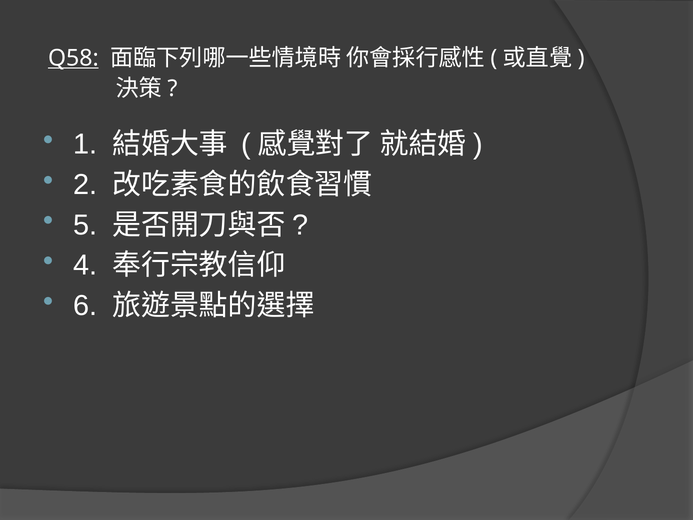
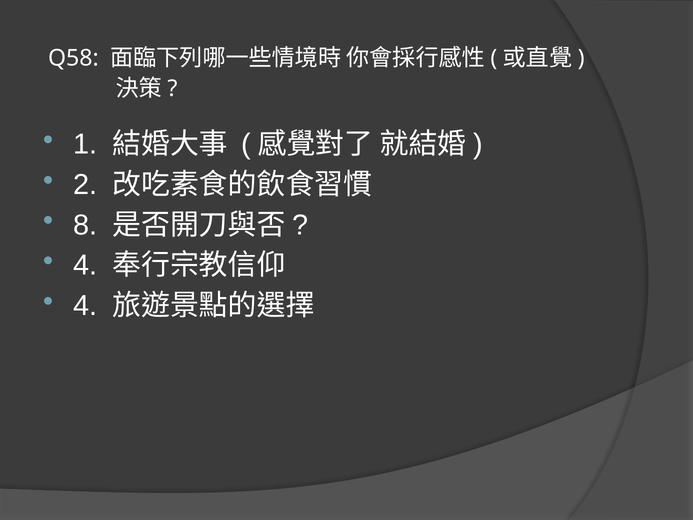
Q58 underline: present -> none (73, 58)
5: 5 -> 8 (85, 225)
6: 6 -> 4 (85, 306)
